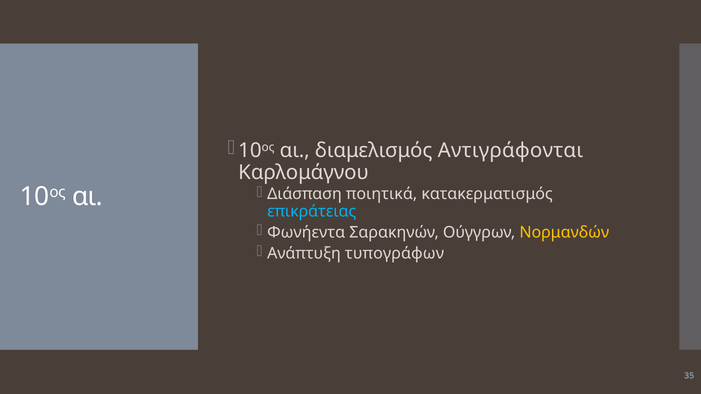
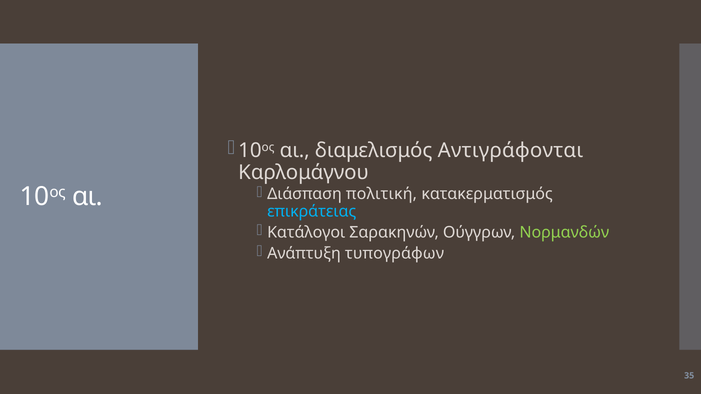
ποιητικά: ποιητικά -> πολιτική (381, 194)
Φωνήεντα: Φωνήεντα -> Κατάλογοι (306, 233)
Νορμανδών colour: yellow -> light green (564, 233)
